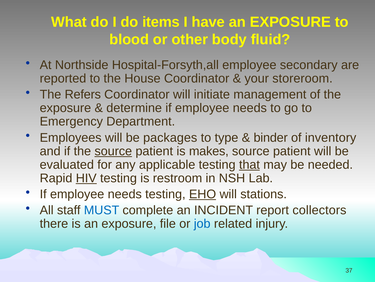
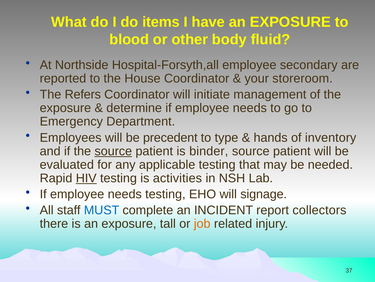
packages: packages -> precedent (170, 137)
binder: binder -> hands (271, 137)
makes: makes -> binder (209, 151)
that underline: present -> none (249, 164)
restroom: restroom -> activities (177, 178)
EHO underline: present -> none (203, 194)
stations: stations -> signage (264, 194)
file: file -> tall (168, 223)
job colour: blue -> orange (202, 223)
